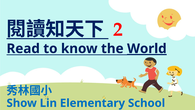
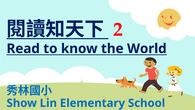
World underline: present -> none (147, 49)
